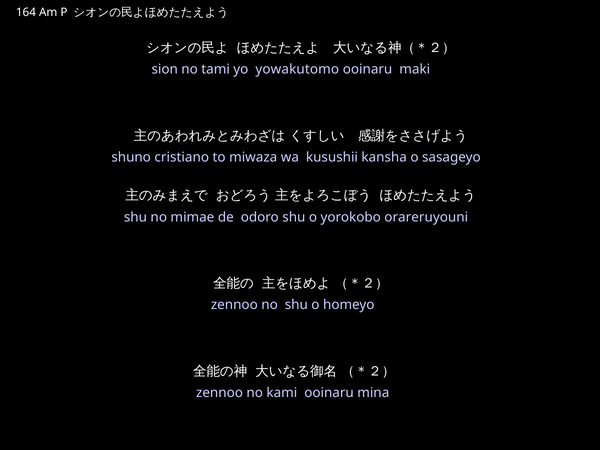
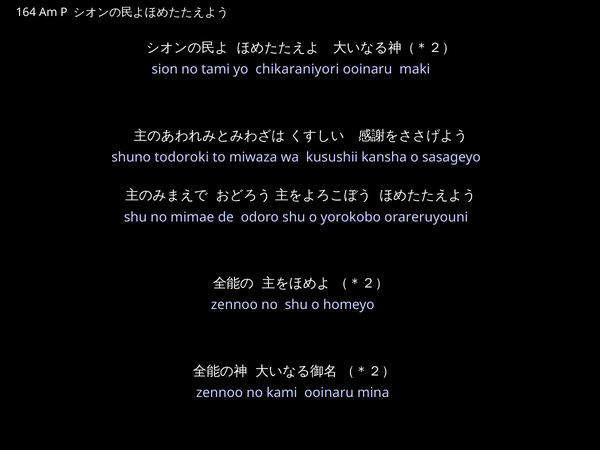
yowakutomo: yowakutomo -> chikaraniyori (297, 69)
cristiano: cristiano -> todoroki (182, 157)
